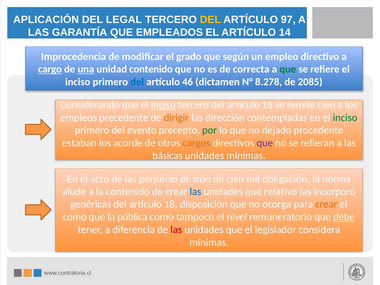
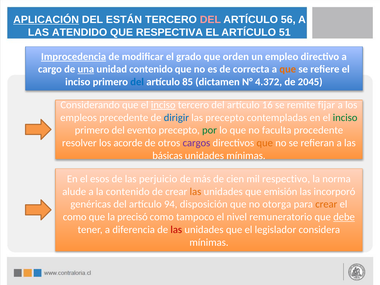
APLICACIÓN underline: none -> present (46, 20)
LEGAL: LEGAL -> ESTÁN (124, 20)
DEL colour: yellow -> pink (210, 20)
97: 97 -> 56 (288, 20)
GARANTÍA: GARANTÍA -> ATENDIDO (80, 32)
EMPLEADOS: EMPLEADOS -> RESPECTIVA (169, 32)
14: 14 -> 51 (285, 32)
Improcedencia underline: none -> present (74, 57)
según: según -> orden (236, 57)
cargo underline: present -> none (50, 69)
que colour: green -> orange (288, 69)
46: 46 -> 85 (188, 82)
8.278: 8.278 -> 4.372 (269, 82)
2085: 2085 -> 2045 (310, 82)
remite cien: cien -> fijar (326, 105)
dirigir colour: orange -> blue (176, 118)
las dirección: dirección -> precepto (225, 118)
dejado: dejado -> faculta (277, 130)
estaban: estaban -> resolver (79, 143)
cargos colour: orange -> purple (196, 143)
que colour: purple -> orange (265, 143)
acto: acto -> esos (100, 179)
obligación: obligación -> respectivo (286, 179)
las colour: blue -> orange (195, 192)
relativo: relativo -> emisión (281, 192)
18: 18 -> 94 (171, 204)
pública: pública -> precisó (132, 217)
